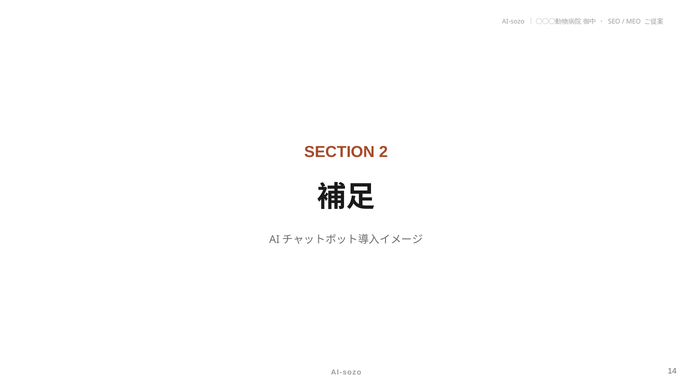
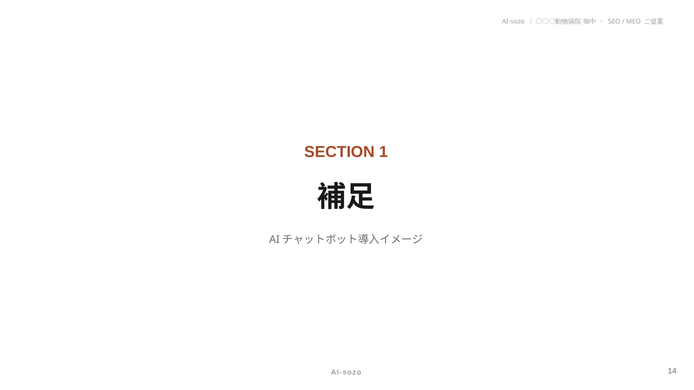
2: 2 -> 1 (384, 152)
